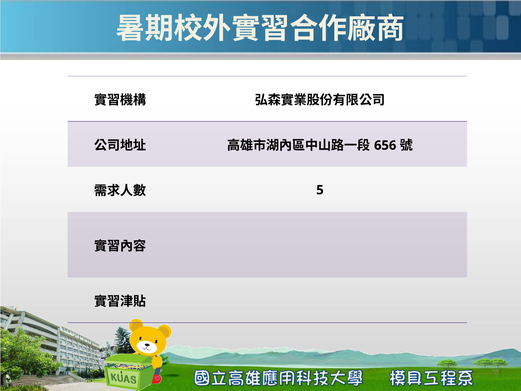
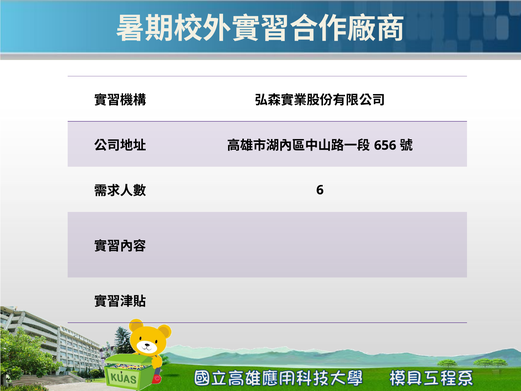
5: 5 -> 6 (320, 190)
